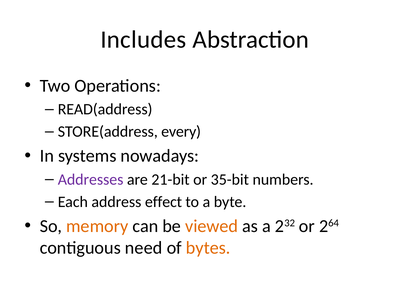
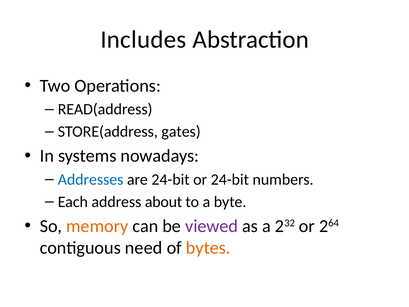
every: every -> gates (181, 132)
Addresses colour: purple -> blue (91, 179)
are 21-bit: 21-bit -> 24-bit (171, 179)
or 35-bit: 35-bit -> 24-bit (230, 179)
effect: effect -> about (164, 202)
viewed colour: orange -> purple (212, 226)
